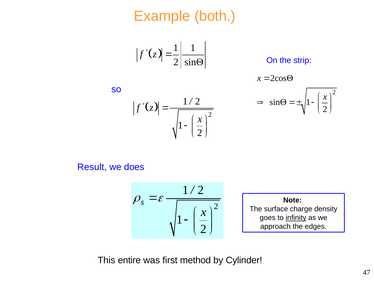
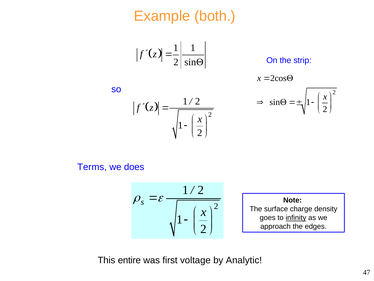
Result: Result -> Terms (92, 167)
method: method -> voltage (195, 260)
Cylinder: Cylinder -> Analytic (244, 260)
